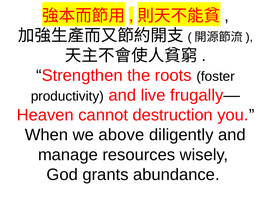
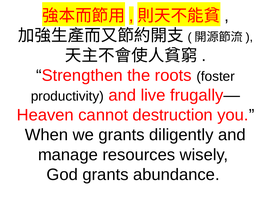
we above: above -> grants (122, 135)
